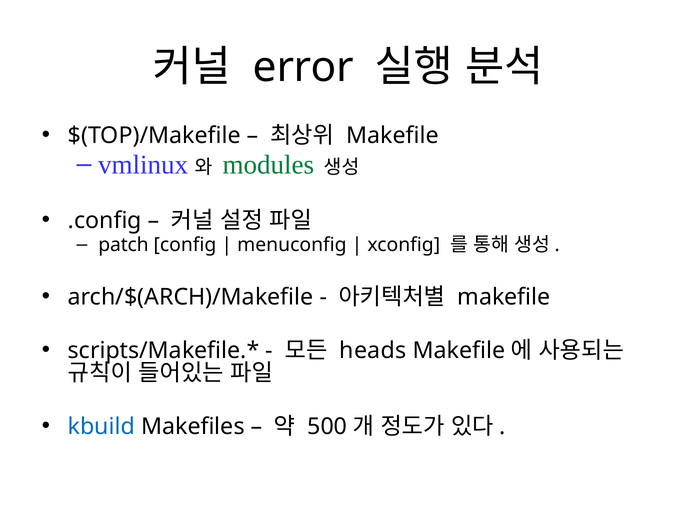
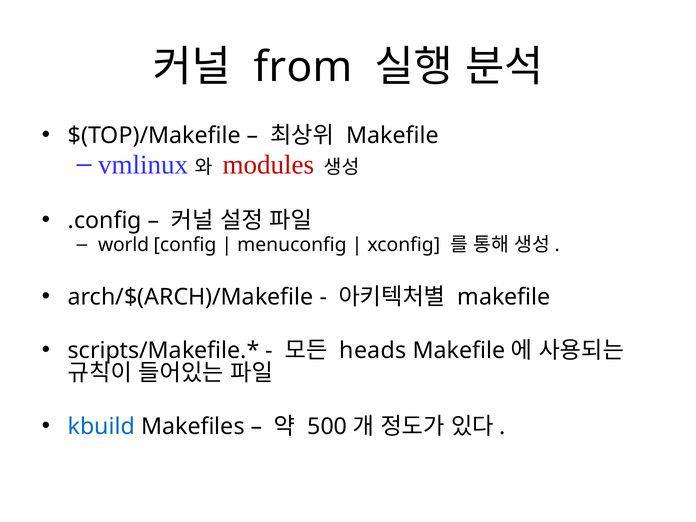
error: error -> from (303, 67)
modules colour: green -> red (268, 165)
patch: patch -> world (124, 245)
